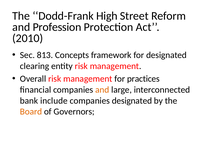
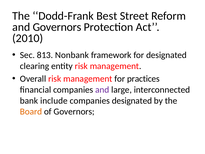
High: High -> Best (107, 16)
and Profession: Profession -> Governors (57, 27)
Concepts: Concepts -> Nonbank (72, 55)
and colour: orange -> purple (102, 90)
